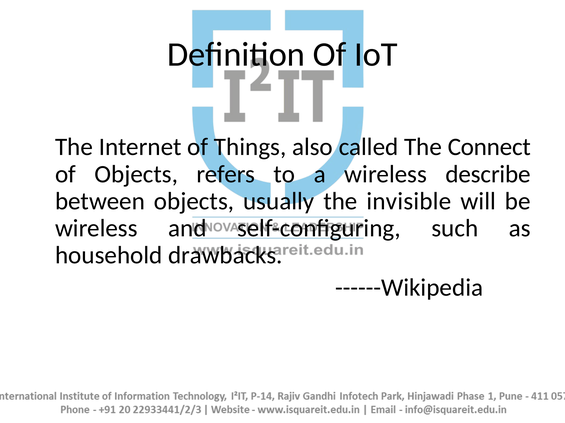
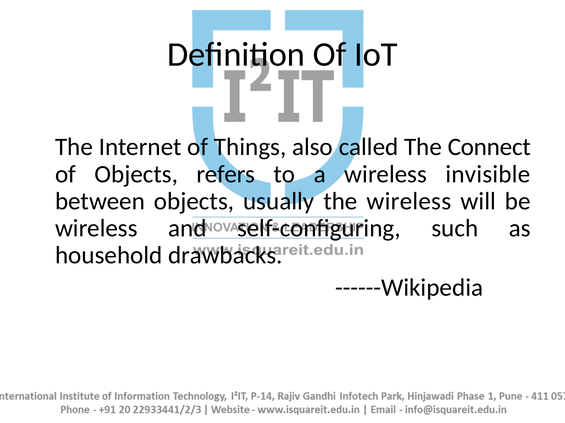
describe: describe -> invisible (488, 174)
the invisible: invisible -> wireless (409, 202)
